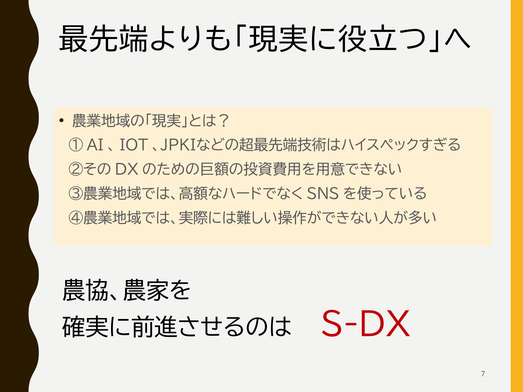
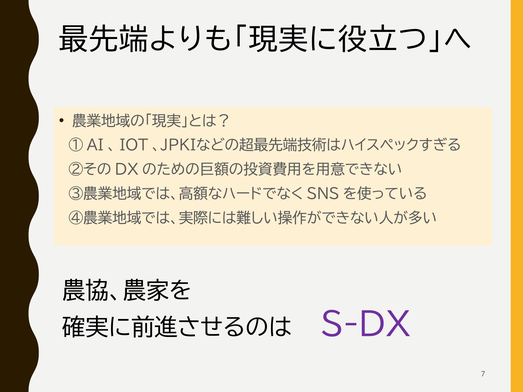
S-DX colour: red -> purple (366, 325)
